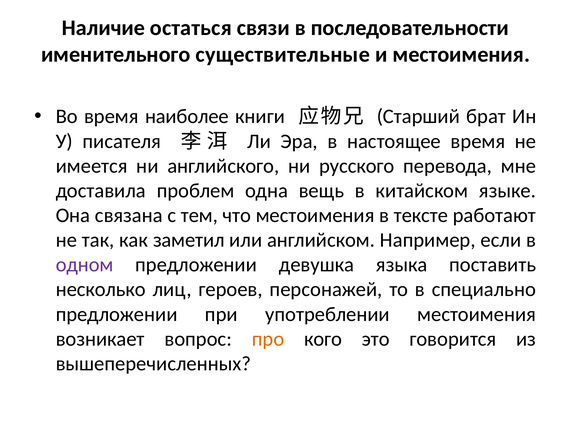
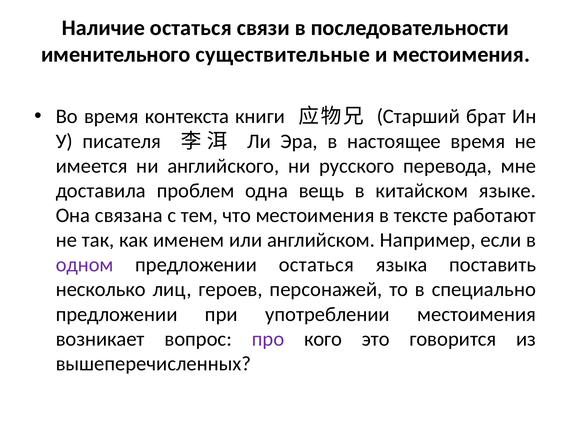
наиболее: наиболее -> контекста (187, 117)
заметил: заметил -> именем (189, 240)
предложении девушка: девушка -> остаться (316, 265)
про colour: orange -> purple (268, 339)
